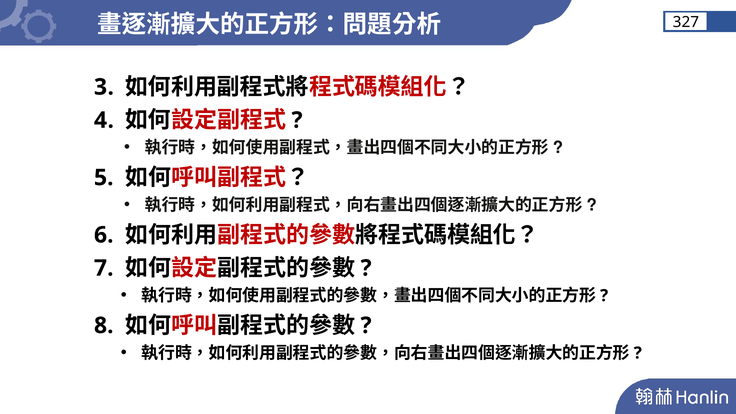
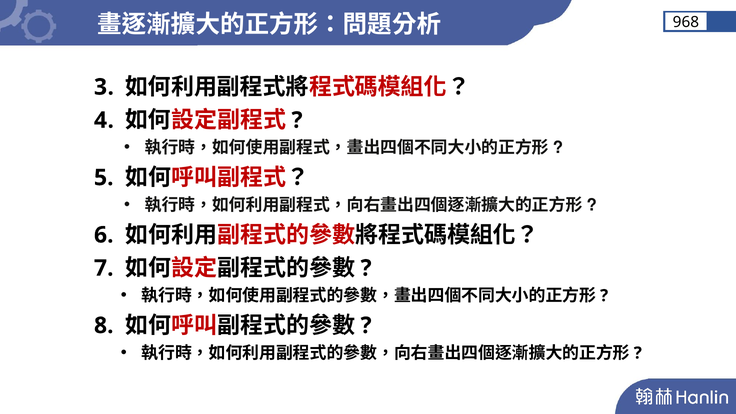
327: 327 -> 968 (686, 22)
